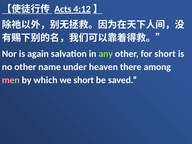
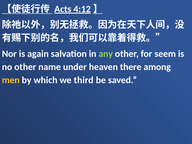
for short: short -> seem (165, 54)
men colour: pink -> yellow (11, 80)
we short: short -> third (84, 80)
